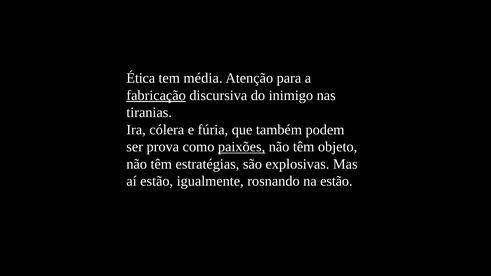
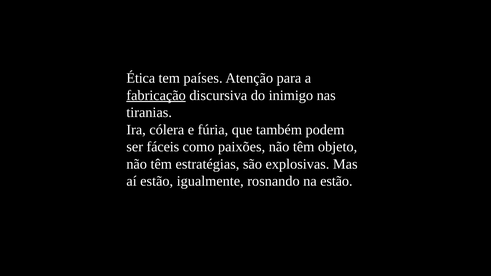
média: média -> países (203, 78)
prova: prova -> fáceis (163, 147)
paixões underline: present -> none (242, 147)
